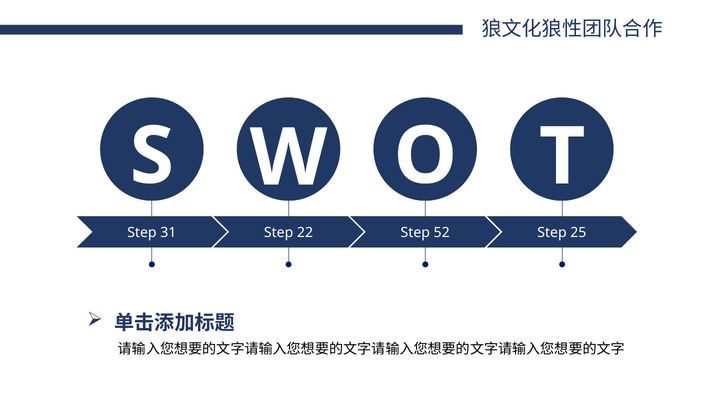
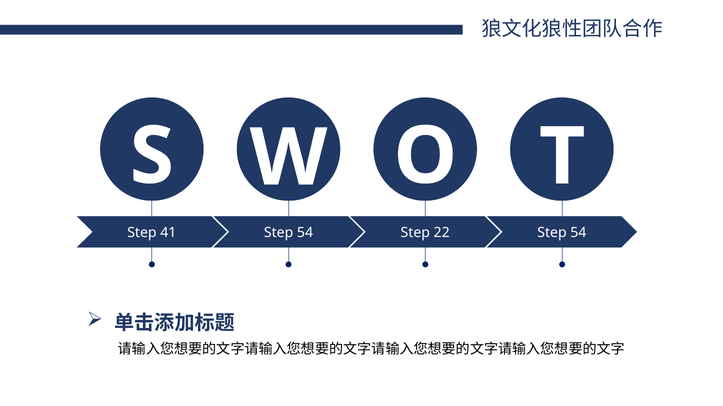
31: 31 -> 41 (168, 233)
22: 22 -> 54 (305, 233)
52: 52 -> 22 (442, 233)
25: 25 -> 54 (578, 233)
